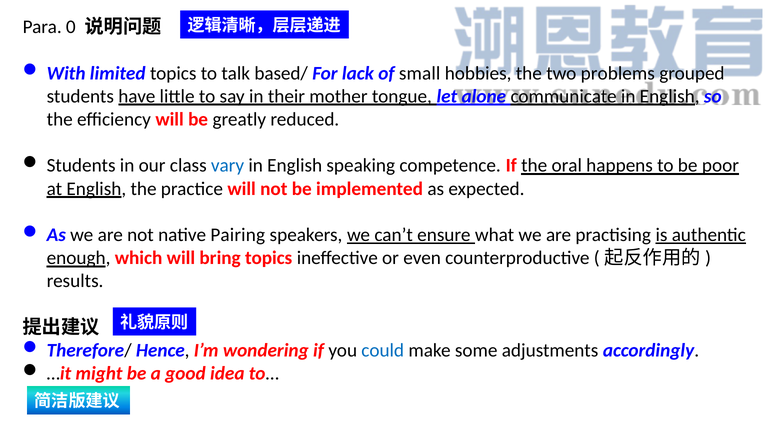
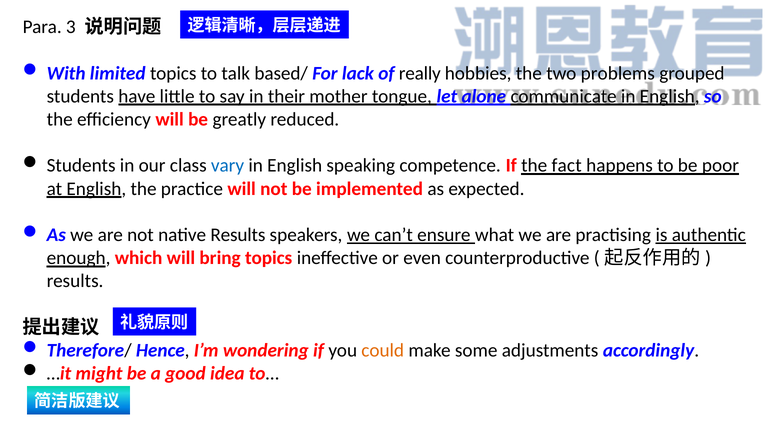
0: 0 -> 3 (71, 27)
small: small -> really (420, 73)
oral: oral -> fact (567, 165)
native Pairing: Pairing -> Results (238, 235)
could colour: blue -> orange (383, 350)
